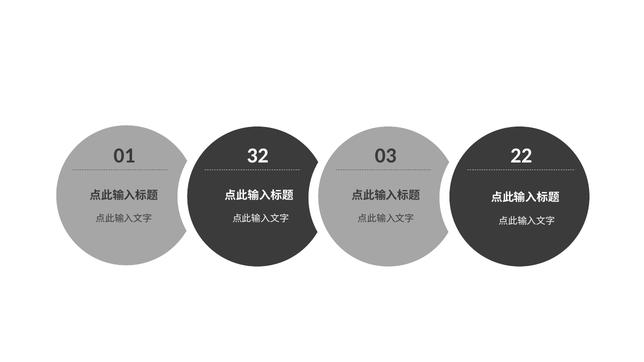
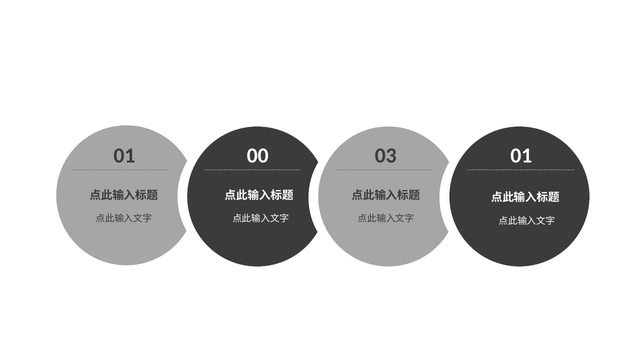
32: 32 -> 00 (258, 156)
03 22: 22 -> 01 (521, 156)
